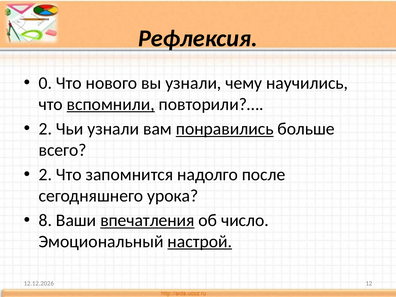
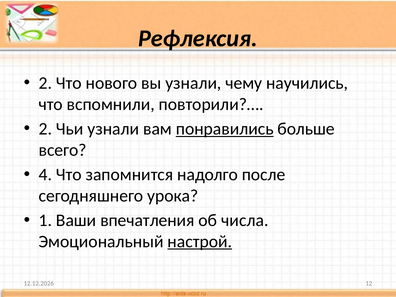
0: 0 -> 2 (45, 83)
вспомнили underline: present -> none (111, 104)
2: 2 -> 4 (45, 175)
8: 8 -> 1 (45, 220)
впечатления underline: present -> none (147, 220)
число: число -> числа (245, 220)
